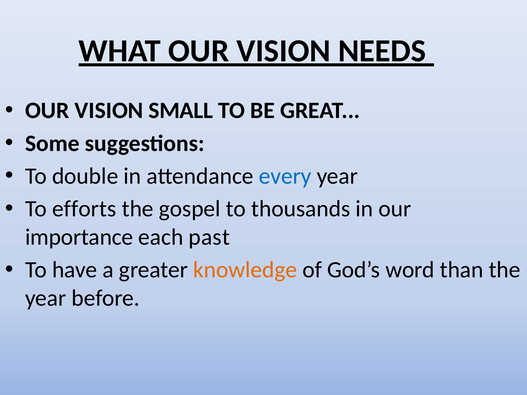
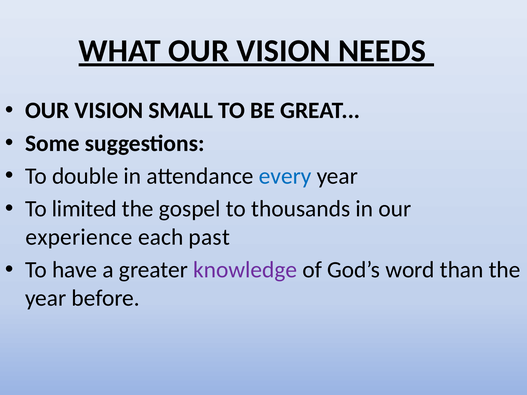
efforts: efforts -> limited (84, 209)
importance: importance -> experience (79, 237)
knowledge colour: orange -> purple (245, 270)
